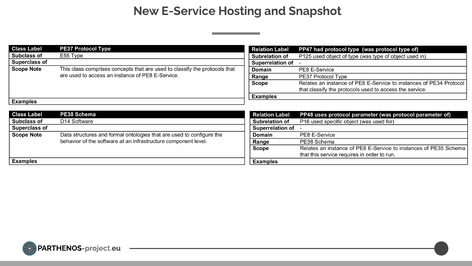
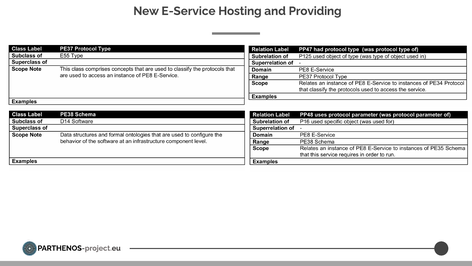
Snapshot: Snapshot -> Providing (315, 11)
